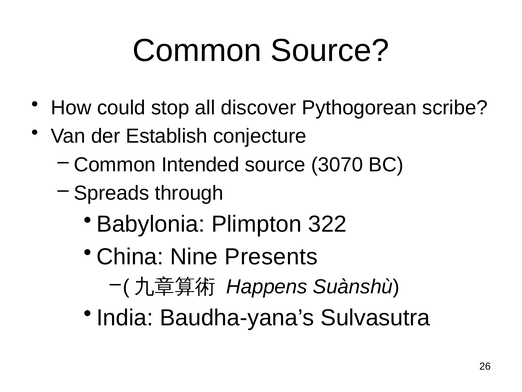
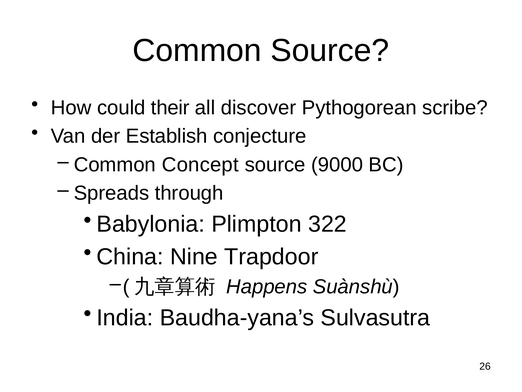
stop: stop -> their (170, 108)
Intended: Intended -> Concept (200, 164)
3070: 3070 -> 9000 (337, 164)
Presents: Presents -> Trapdoor (271, 256)
